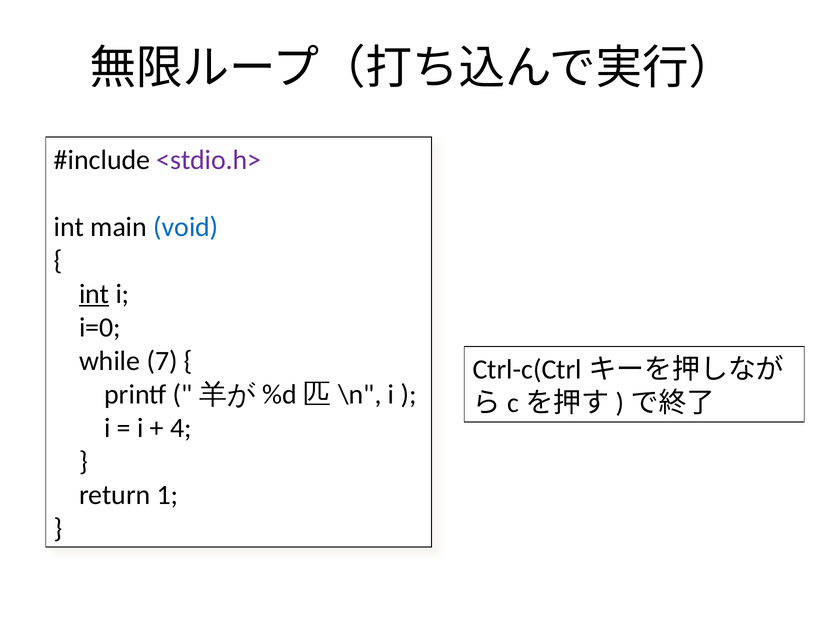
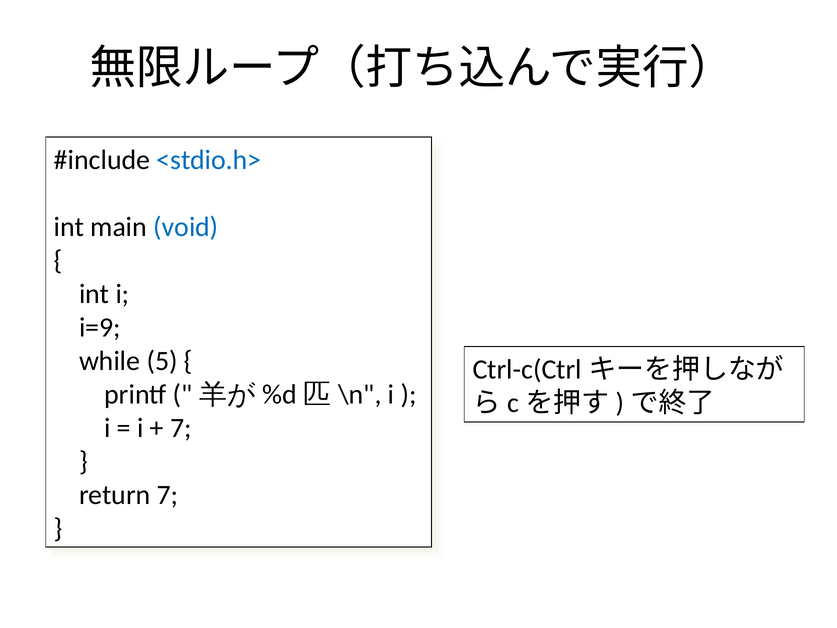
<stdio.h> colour: purple -> blue (209, 160)
int underline: present -> none (94, 294)
i=0: i=0 -> i=9 (100, 327)
7: 7 -> 5 (162, 361)
4: 4 -> 7 (181, 428)
return 1: 1 -> 7 (168, 495)
